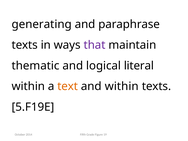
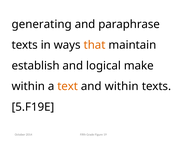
that colour: purple -> orange (95, 45)
thematic: thematic -> establish (36, 66)
literal: literal -> make (139, 66)
